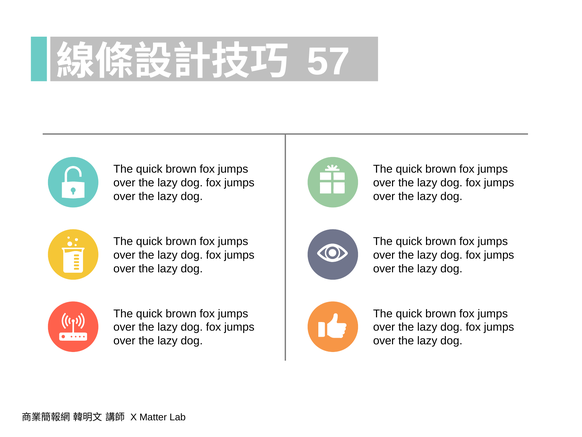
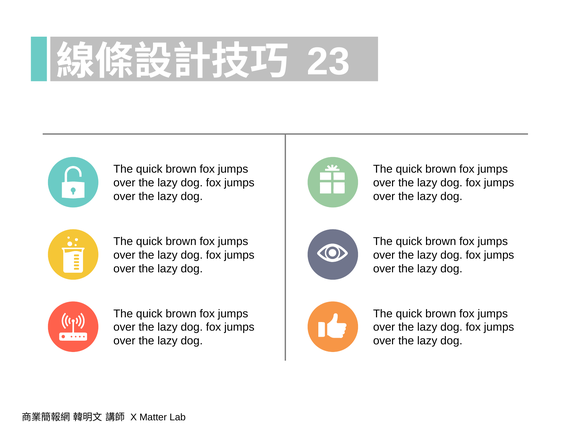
57: 57 -> 23 (328, 62)
